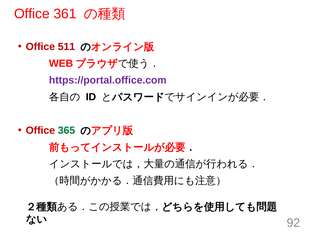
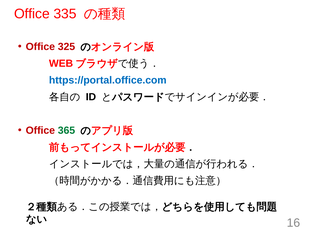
361: 361 -> 335 (65, 14)
511: 511 -> 325 (66, 47)
https://portal.office.com colour: purple -> blue (108, 80)
92: 92 -> 16 (293, 223)
